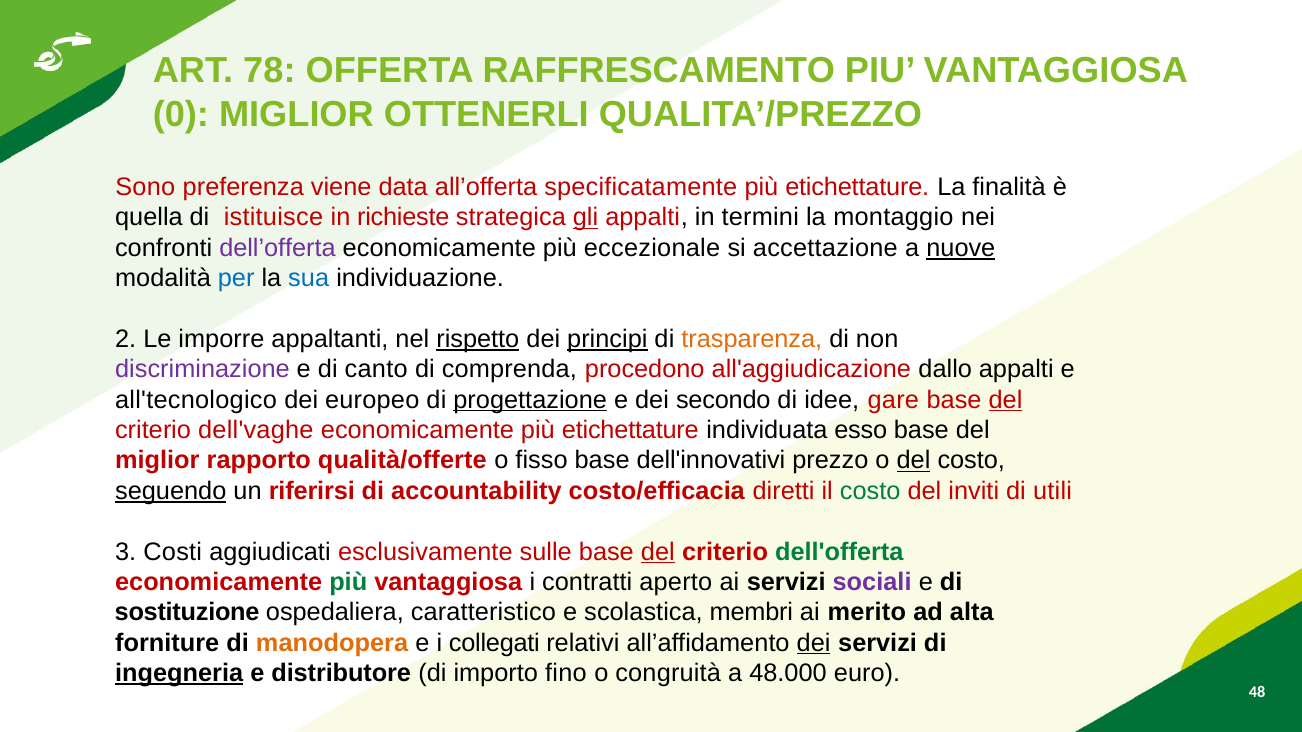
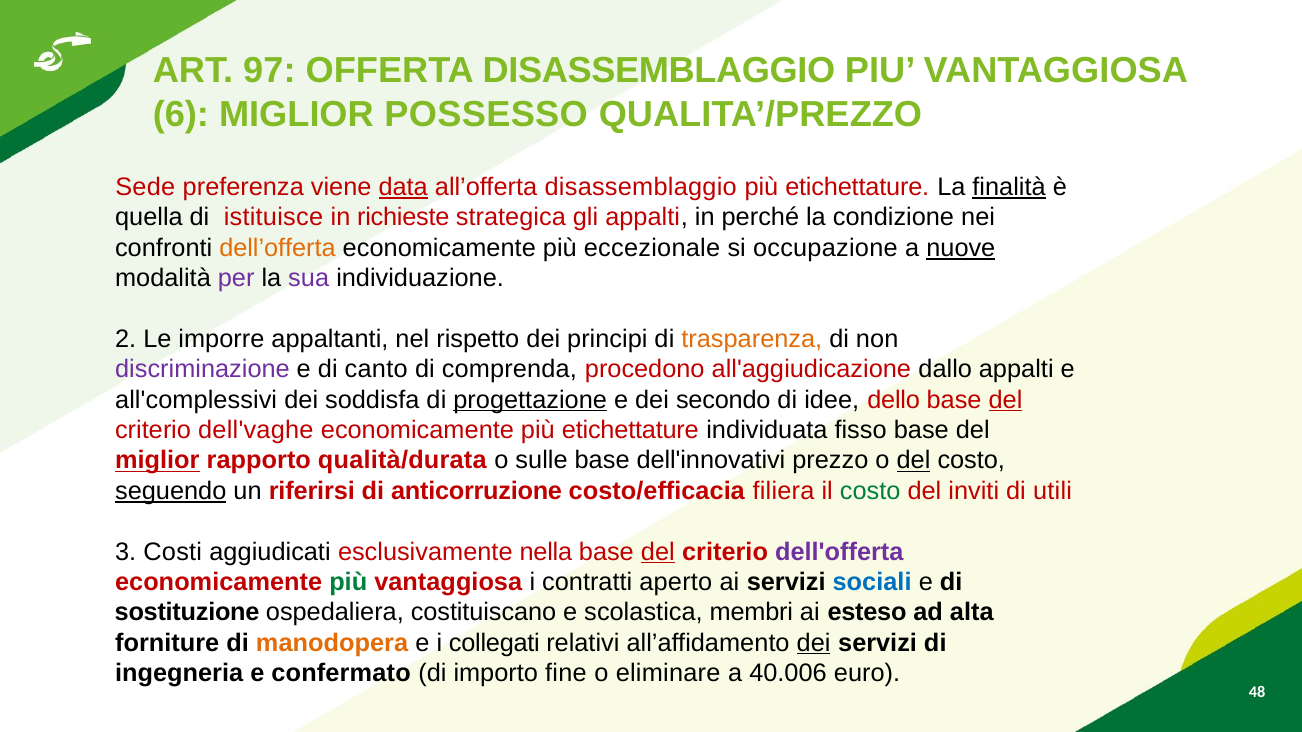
78: 78 -> 97 (269, 71)
OFFERTA RAFFRESCAMENTO: RAFFRESCAMENTO -> DISASSEMBLAGGIO (659, 71)
0: 0 -> 6 (181, 114)
OTTENERLI: OTTENERLI -> POSSESSO (486, 114)
Sono: Sono -> Sede (145, 187)
data underline: none -> present (403, 187)
all’offerta specificatamente: specificatamente -> disassemblaggio (641, 187)
finalità underline: none -> present (1009, 187)
gli underline: present -> none (586, 218)
termini: termini -> perché (760, 218)
montaggio: montaggio -> condizione (894, 218)
dell’offerta colour: purple -> orange (277, 248)
accettazione: accettazione -> occupazione (825, 248)
per colour: blue -> purple (236, 278)
sua colour: blue -> purple (309, 278)
rispetto underline: present -> none (478, 339)
principi underline: present -> none (607, 339)
all'tecnologico: all'tecnologico -> all'complessivi (196, 400)
europeo: europeo -> soddisfa (372, 400)
gare: gare -> dello (894, 400)
esso: esso -> fisso (861, 430)
miglior underline: none -> present (157, 461)
qualità/offerte: qualità/offerte -> qualità/durata (402, 461)
fisso: fisso -> sulle (542, 461)
accountability: accountability -> anticorruzione (477, 491)
diretti: diretti -> filiera (784, 491)
sulle: sulle -> nella (546, 552)
dell'offerta colour: green -> purple (839, 552)
sociali colour: purple -> blue (872, 582)
caratteristico: caratteristico -> costituiscano (484, 613)
merito: merito -> esteso (867, 613)
ingegneria underline: present -> none (179, 674)
distributore: distributore -> confermato (341, 674)
fino: fino -> fine (566, 674)
congruità: congruità -> eliminare (668, 674)
48.000: 48.000 -> 40.006 (788, 674)
